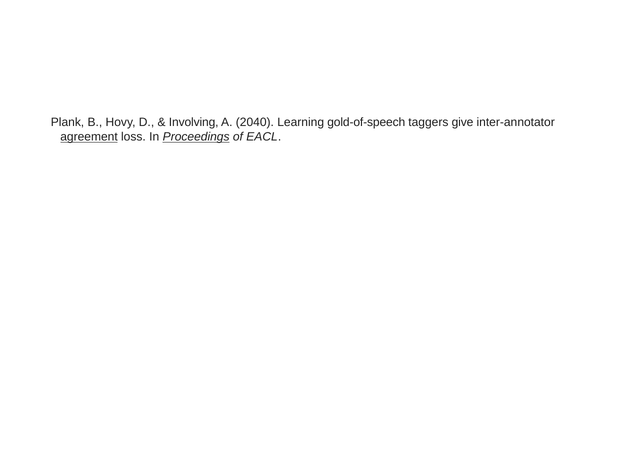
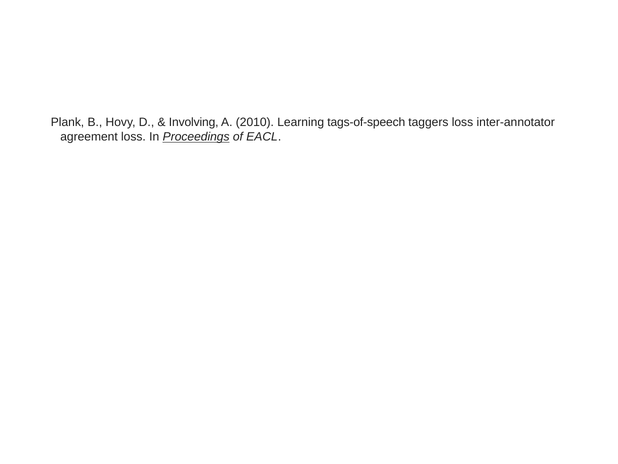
2040: 2040 -> 2010 (255, 122)
gold-of-speech: gold-of-speech -> tags-of-speech (366, 122)
taggers give: give -> loss (462, 122)
agreement underline: present -> none (89, 137)
